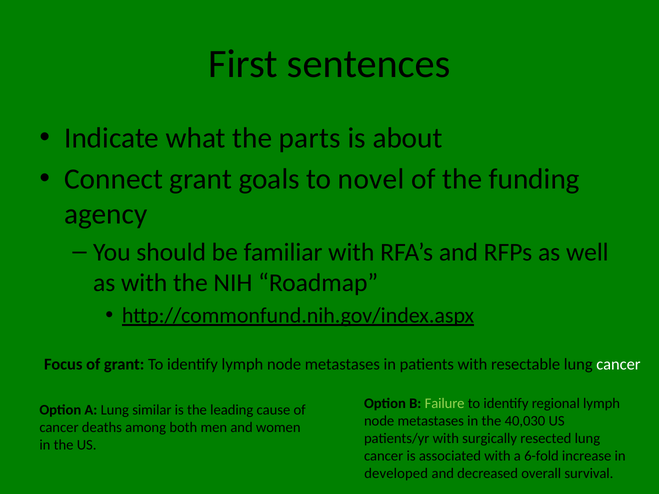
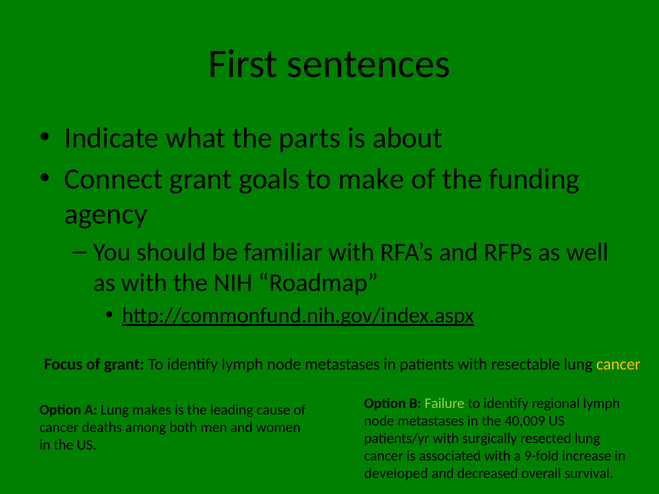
novel: novel -> make (371, 179)
cancer colour: white -> yellow (618, 365)
similar: similar -> makes (152, 410)
40,030: 40,030 -> 40,009 (525, 421)
6-fold: 6-fold -> 9-fold (541, 456)
